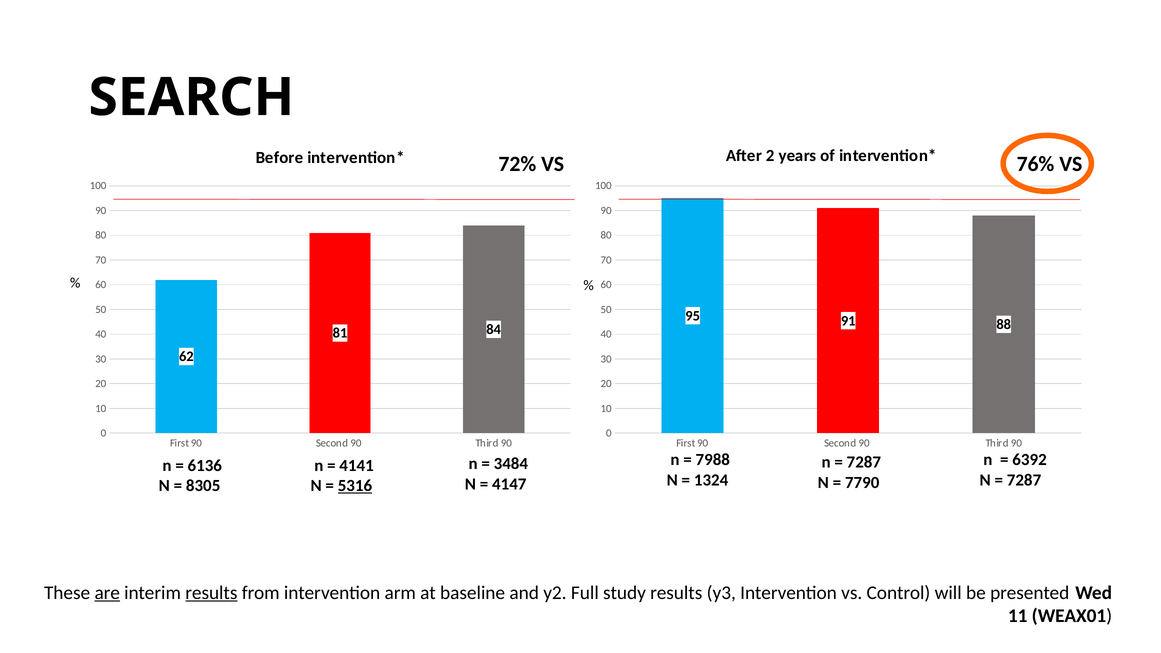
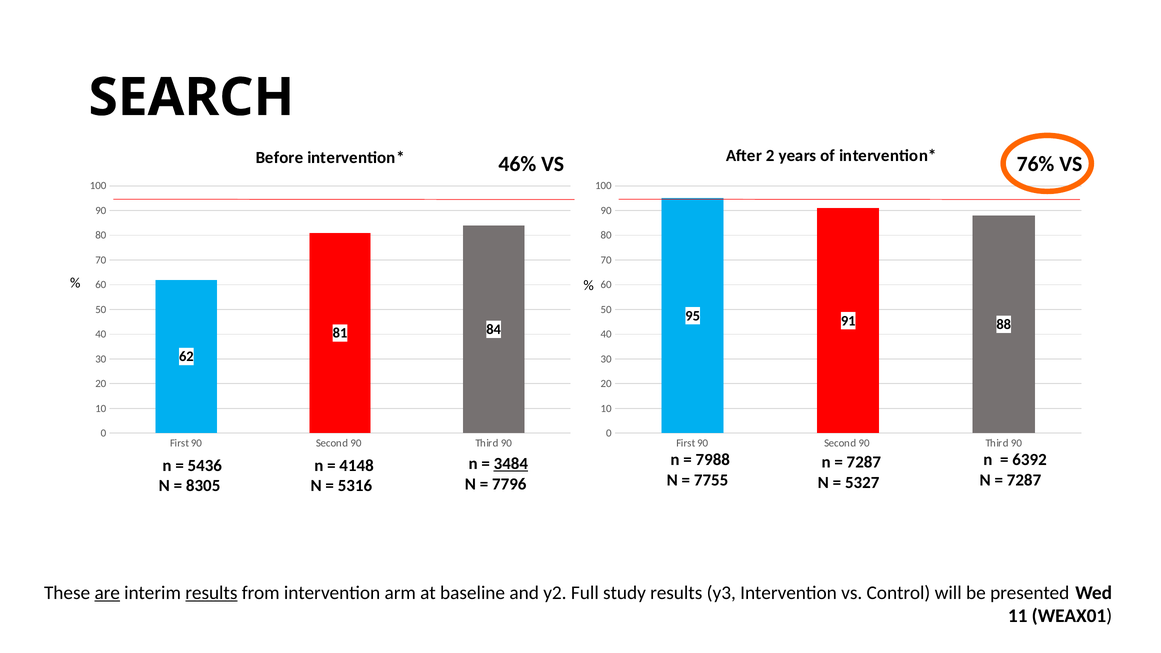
72%: 72% -> 46% (517, 164)
3484 underline: none -> present (511, 464)
6136: 6136 -> 5436 (205, 466)
4141: 4141 -> 4148 (357, 466)
1324: 1324 -> 7755 (711, 480)
7790: 7790 -> 5327 (862, 483)
4147: 4147 -> 7796 (509, 484)
5316 underline: present -> none (355, 486)
